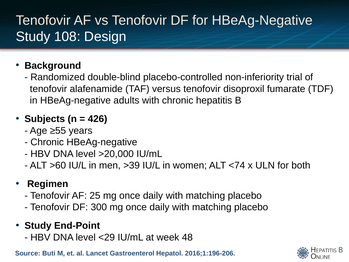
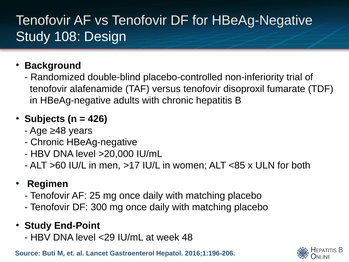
≥55: ≥55 -> ≥48 (58, 130)
>39: >39 -> >17 (132, 165)
<74: <74 -> <85 (237, 165)
